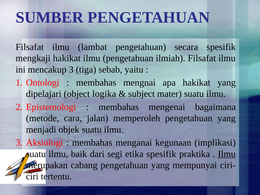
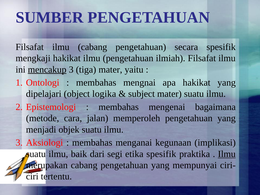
ilmu lambat: lambat -> cabang (93, 47)
mencakup underline: none -> present (47, 70)
tiga sebab: sebab -> mater (110, 70)
